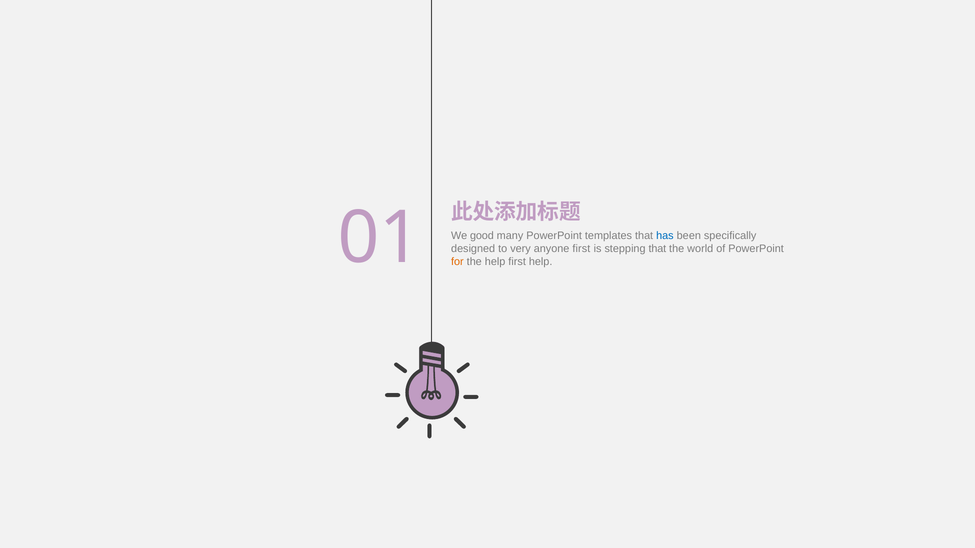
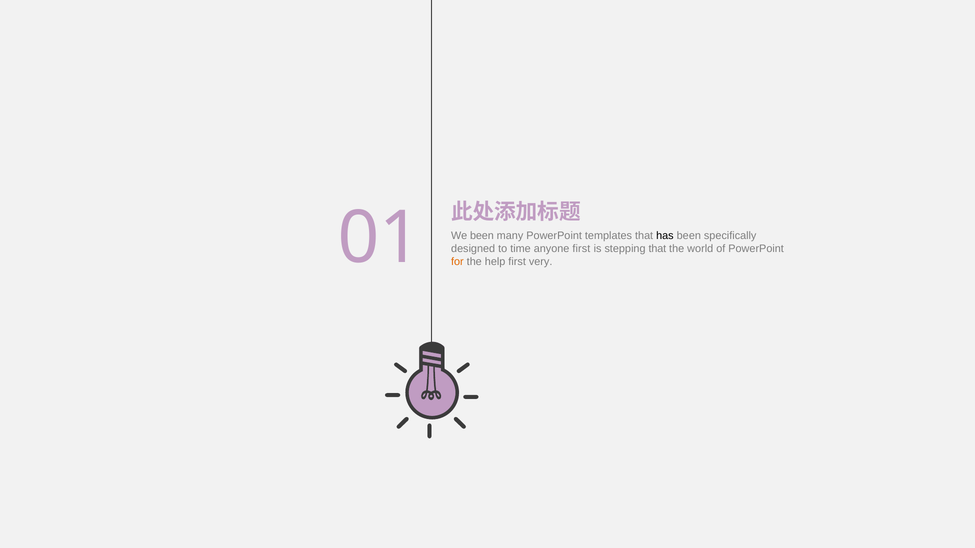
We good: good -> been (482, 236)
has colour: blue -> black (665, 236)
very: very -> time (521, 249)
first help: help -> very (541, 262)
